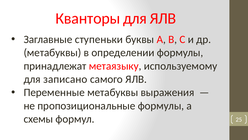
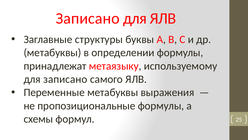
Кванторы: Кванторы -> Записано (88, 18)
ступеньки: ступеньки -> структуры (99, 39)
